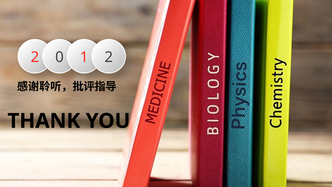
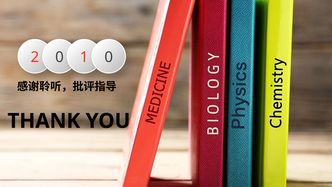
2: 2 -> 0 (109, 57)
